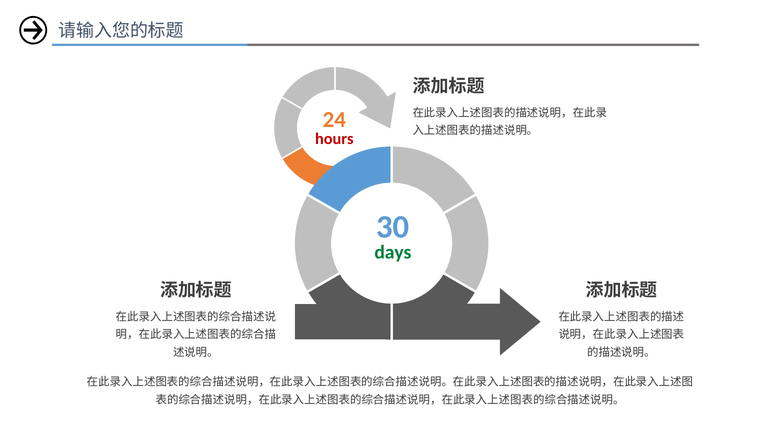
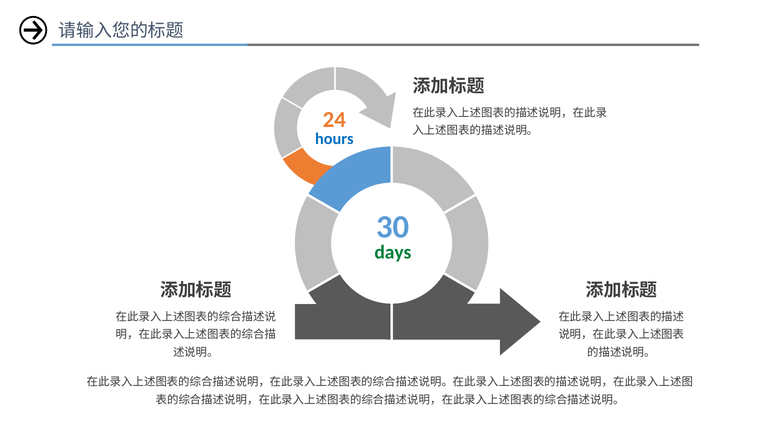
hours colour: red -> blue (334, 139)
